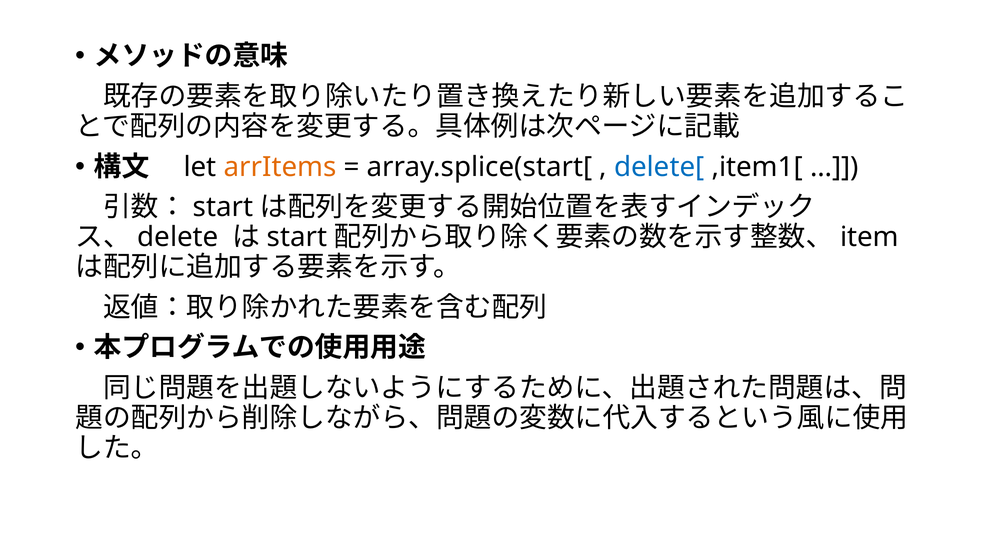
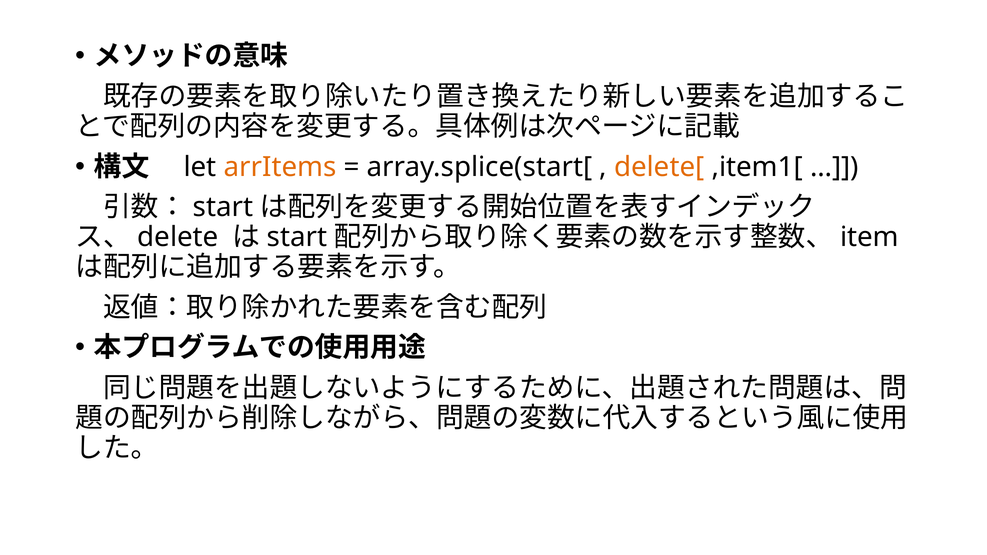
delete[ colour: blue -> orange (659, 167)
